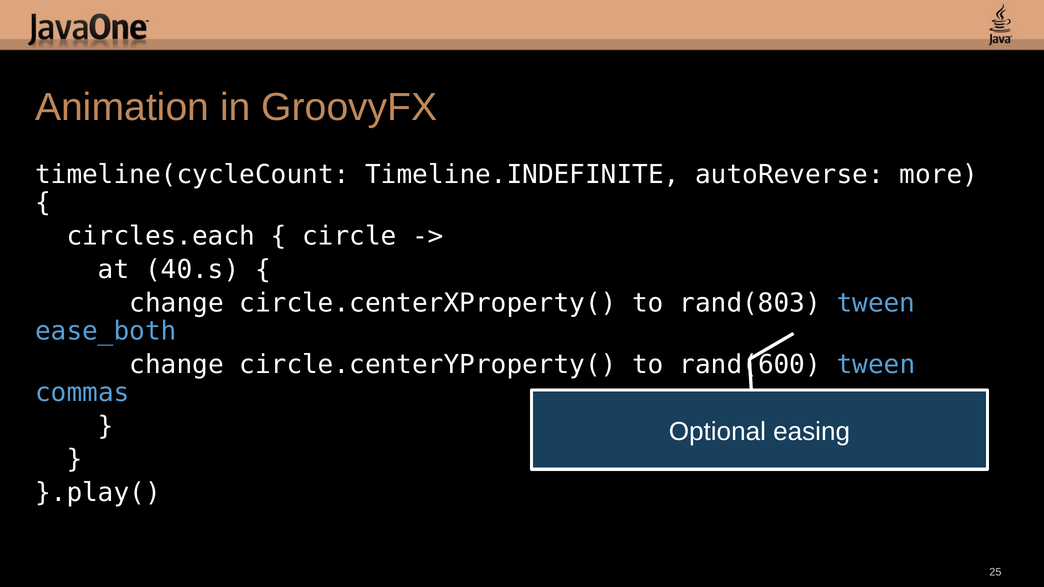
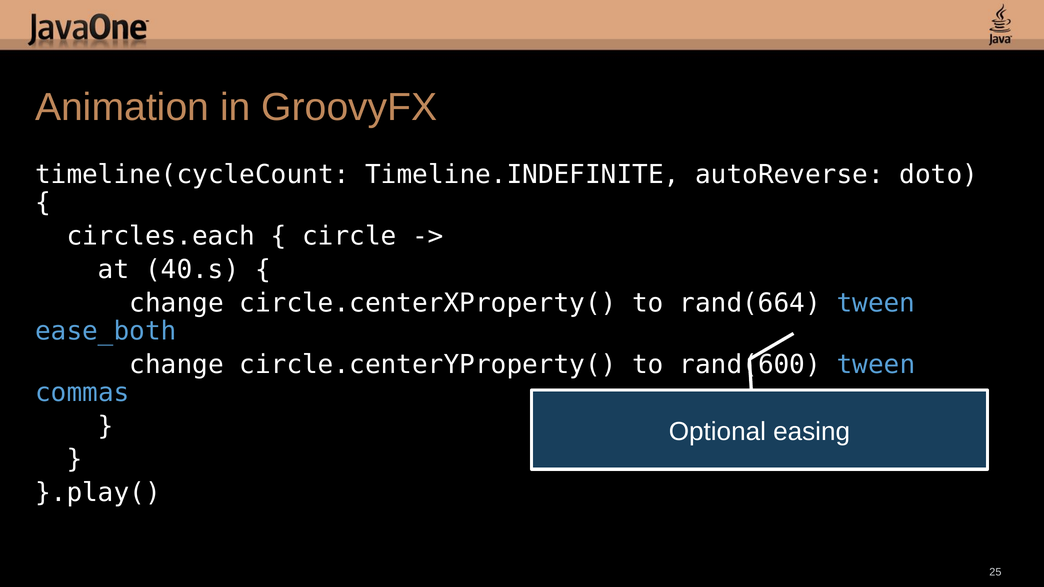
more: more -> doto (939, 175)
rand(803: rand(803 -> rand(664 (750, 303)
